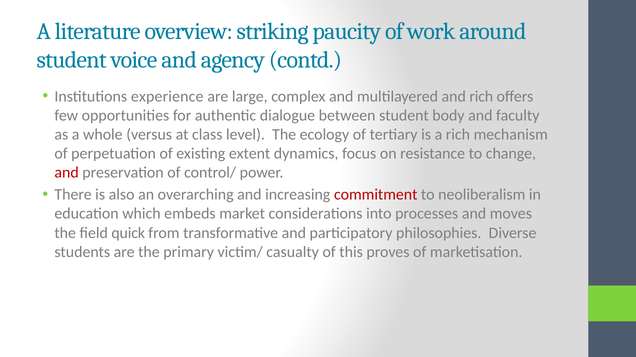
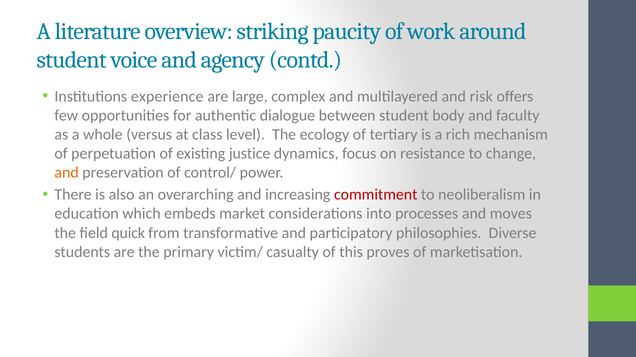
and rich: rich -> risk (481, 97)
extent: extent -> justice (250, 154)
and colour: red -> orange (67, 173)
